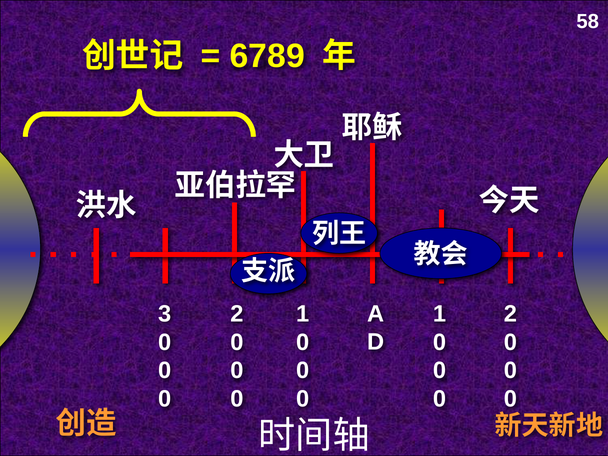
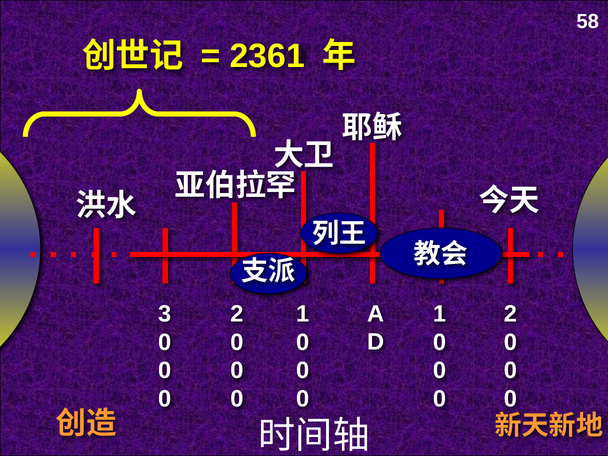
6789: 6789 -> 2361 (267, 56)
